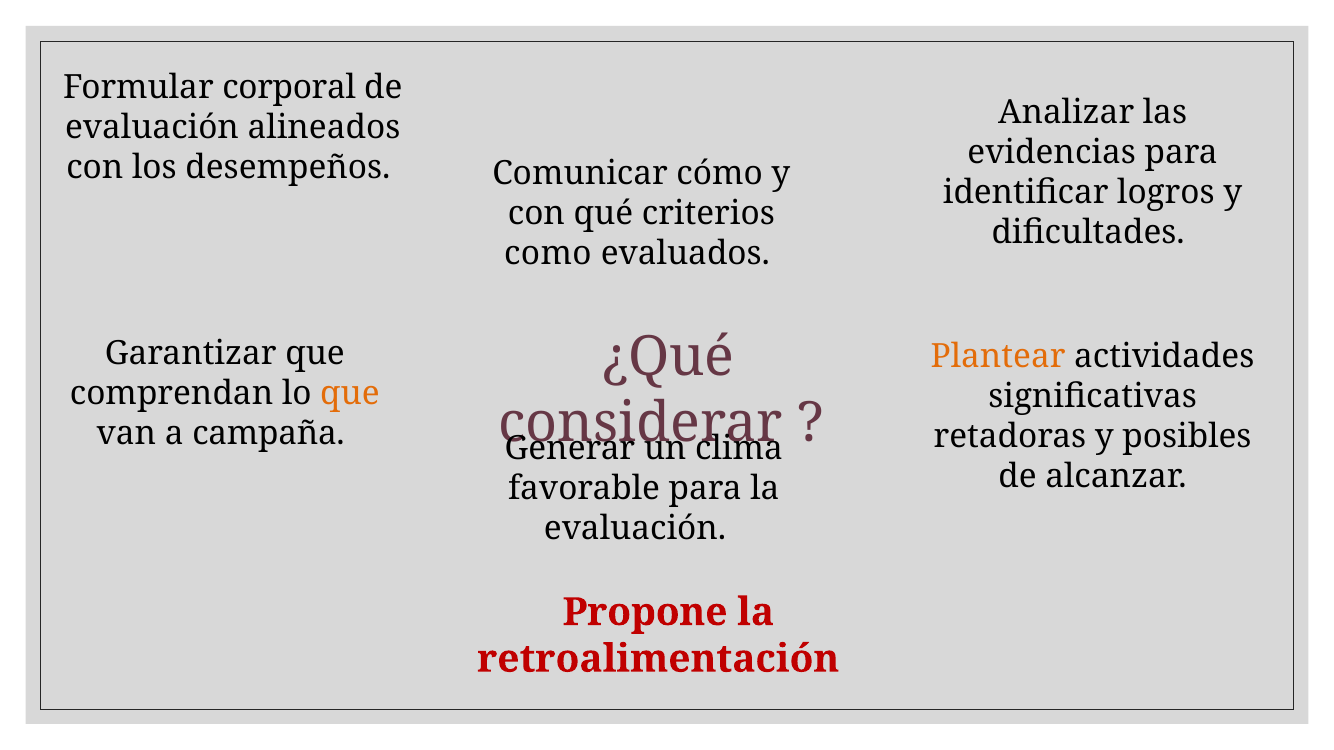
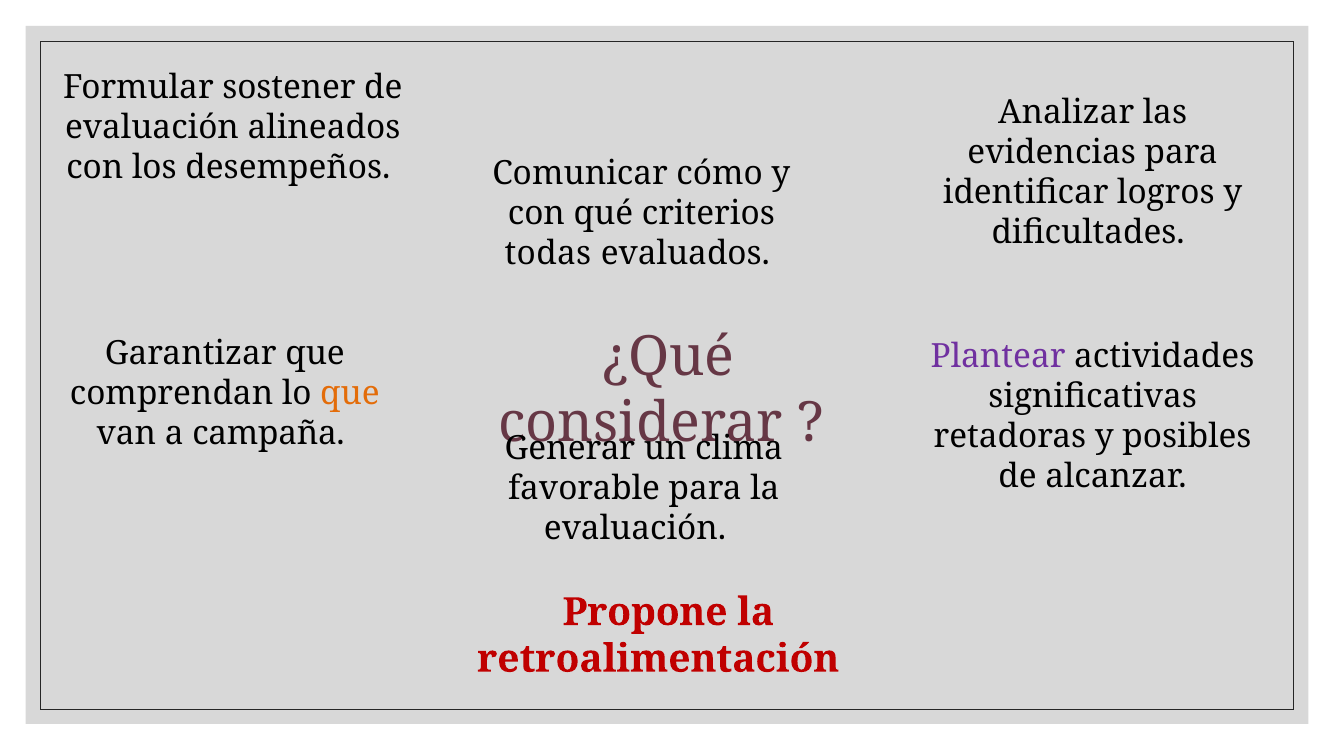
corporal: corporal -> sostener (289, 87)
como: como -> todas (548, 254)
Plantear colour: orange -> purple (998, 357)
